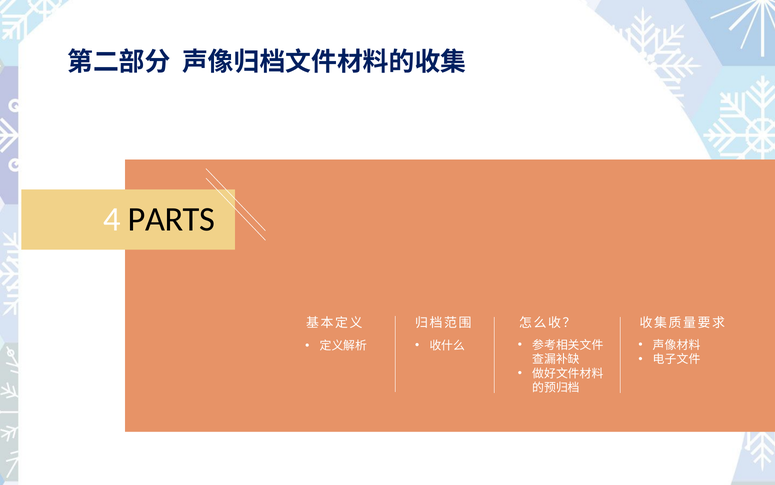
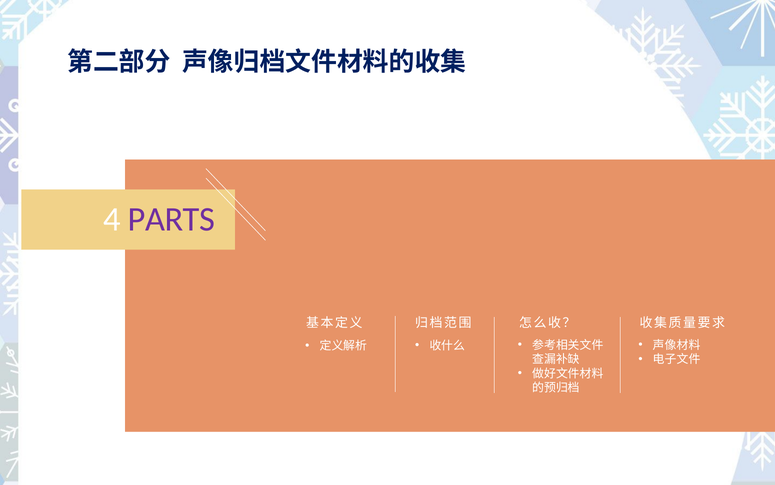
PARTS colour: black -> purple (171, 219)
